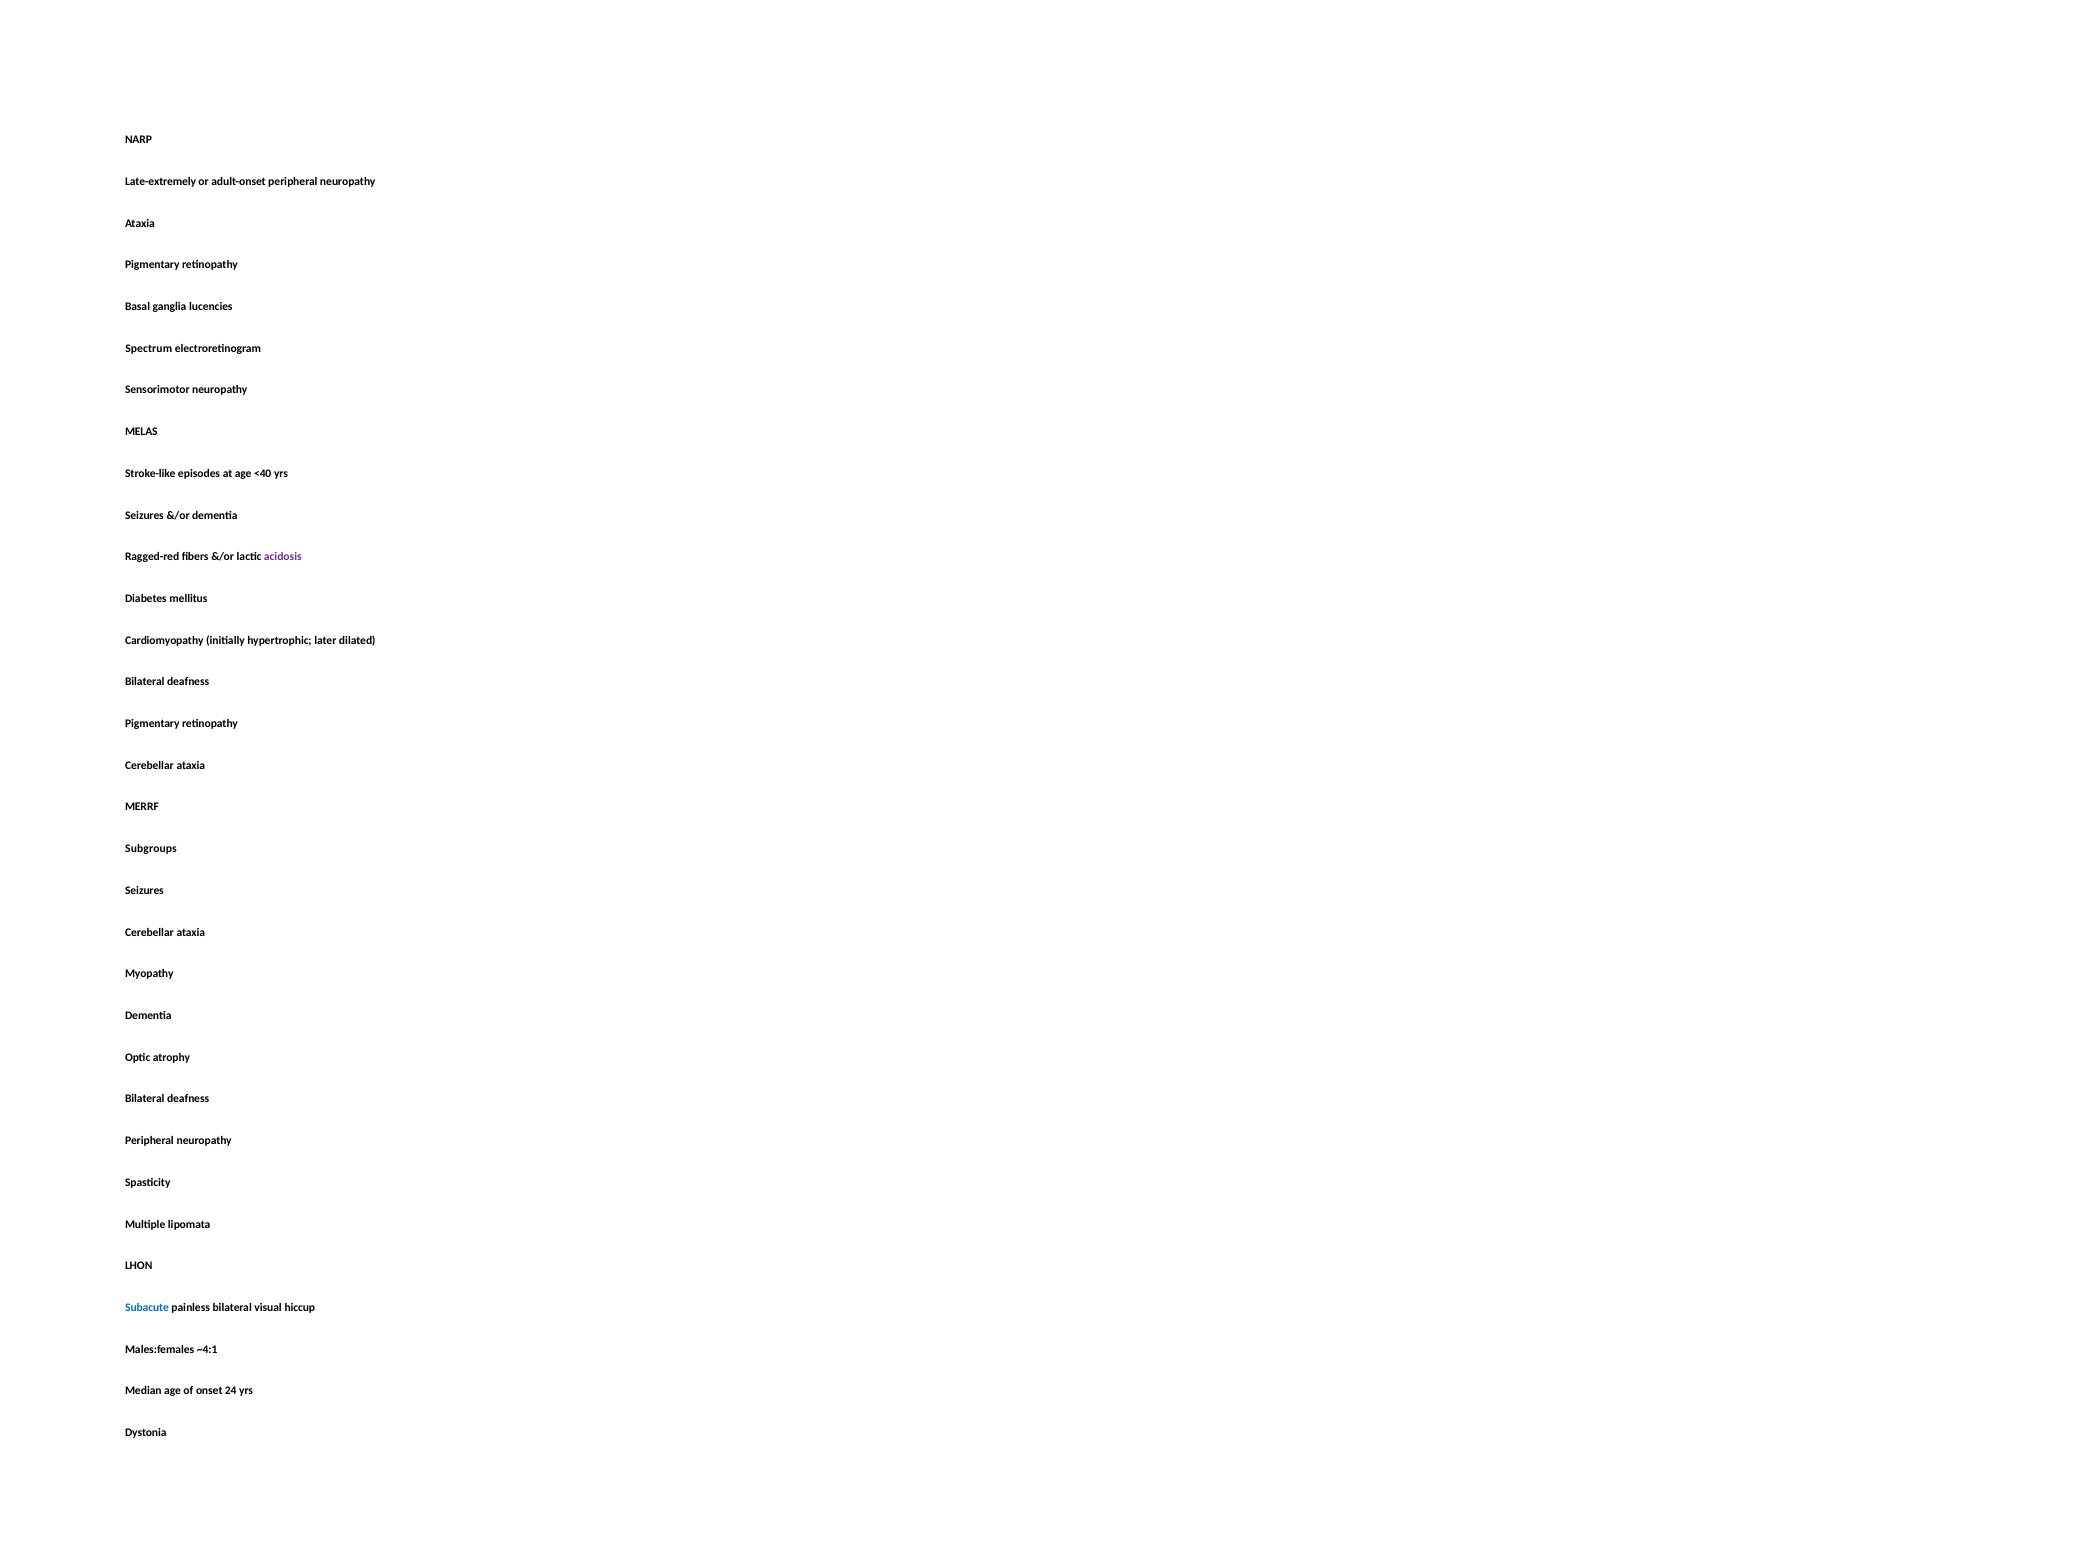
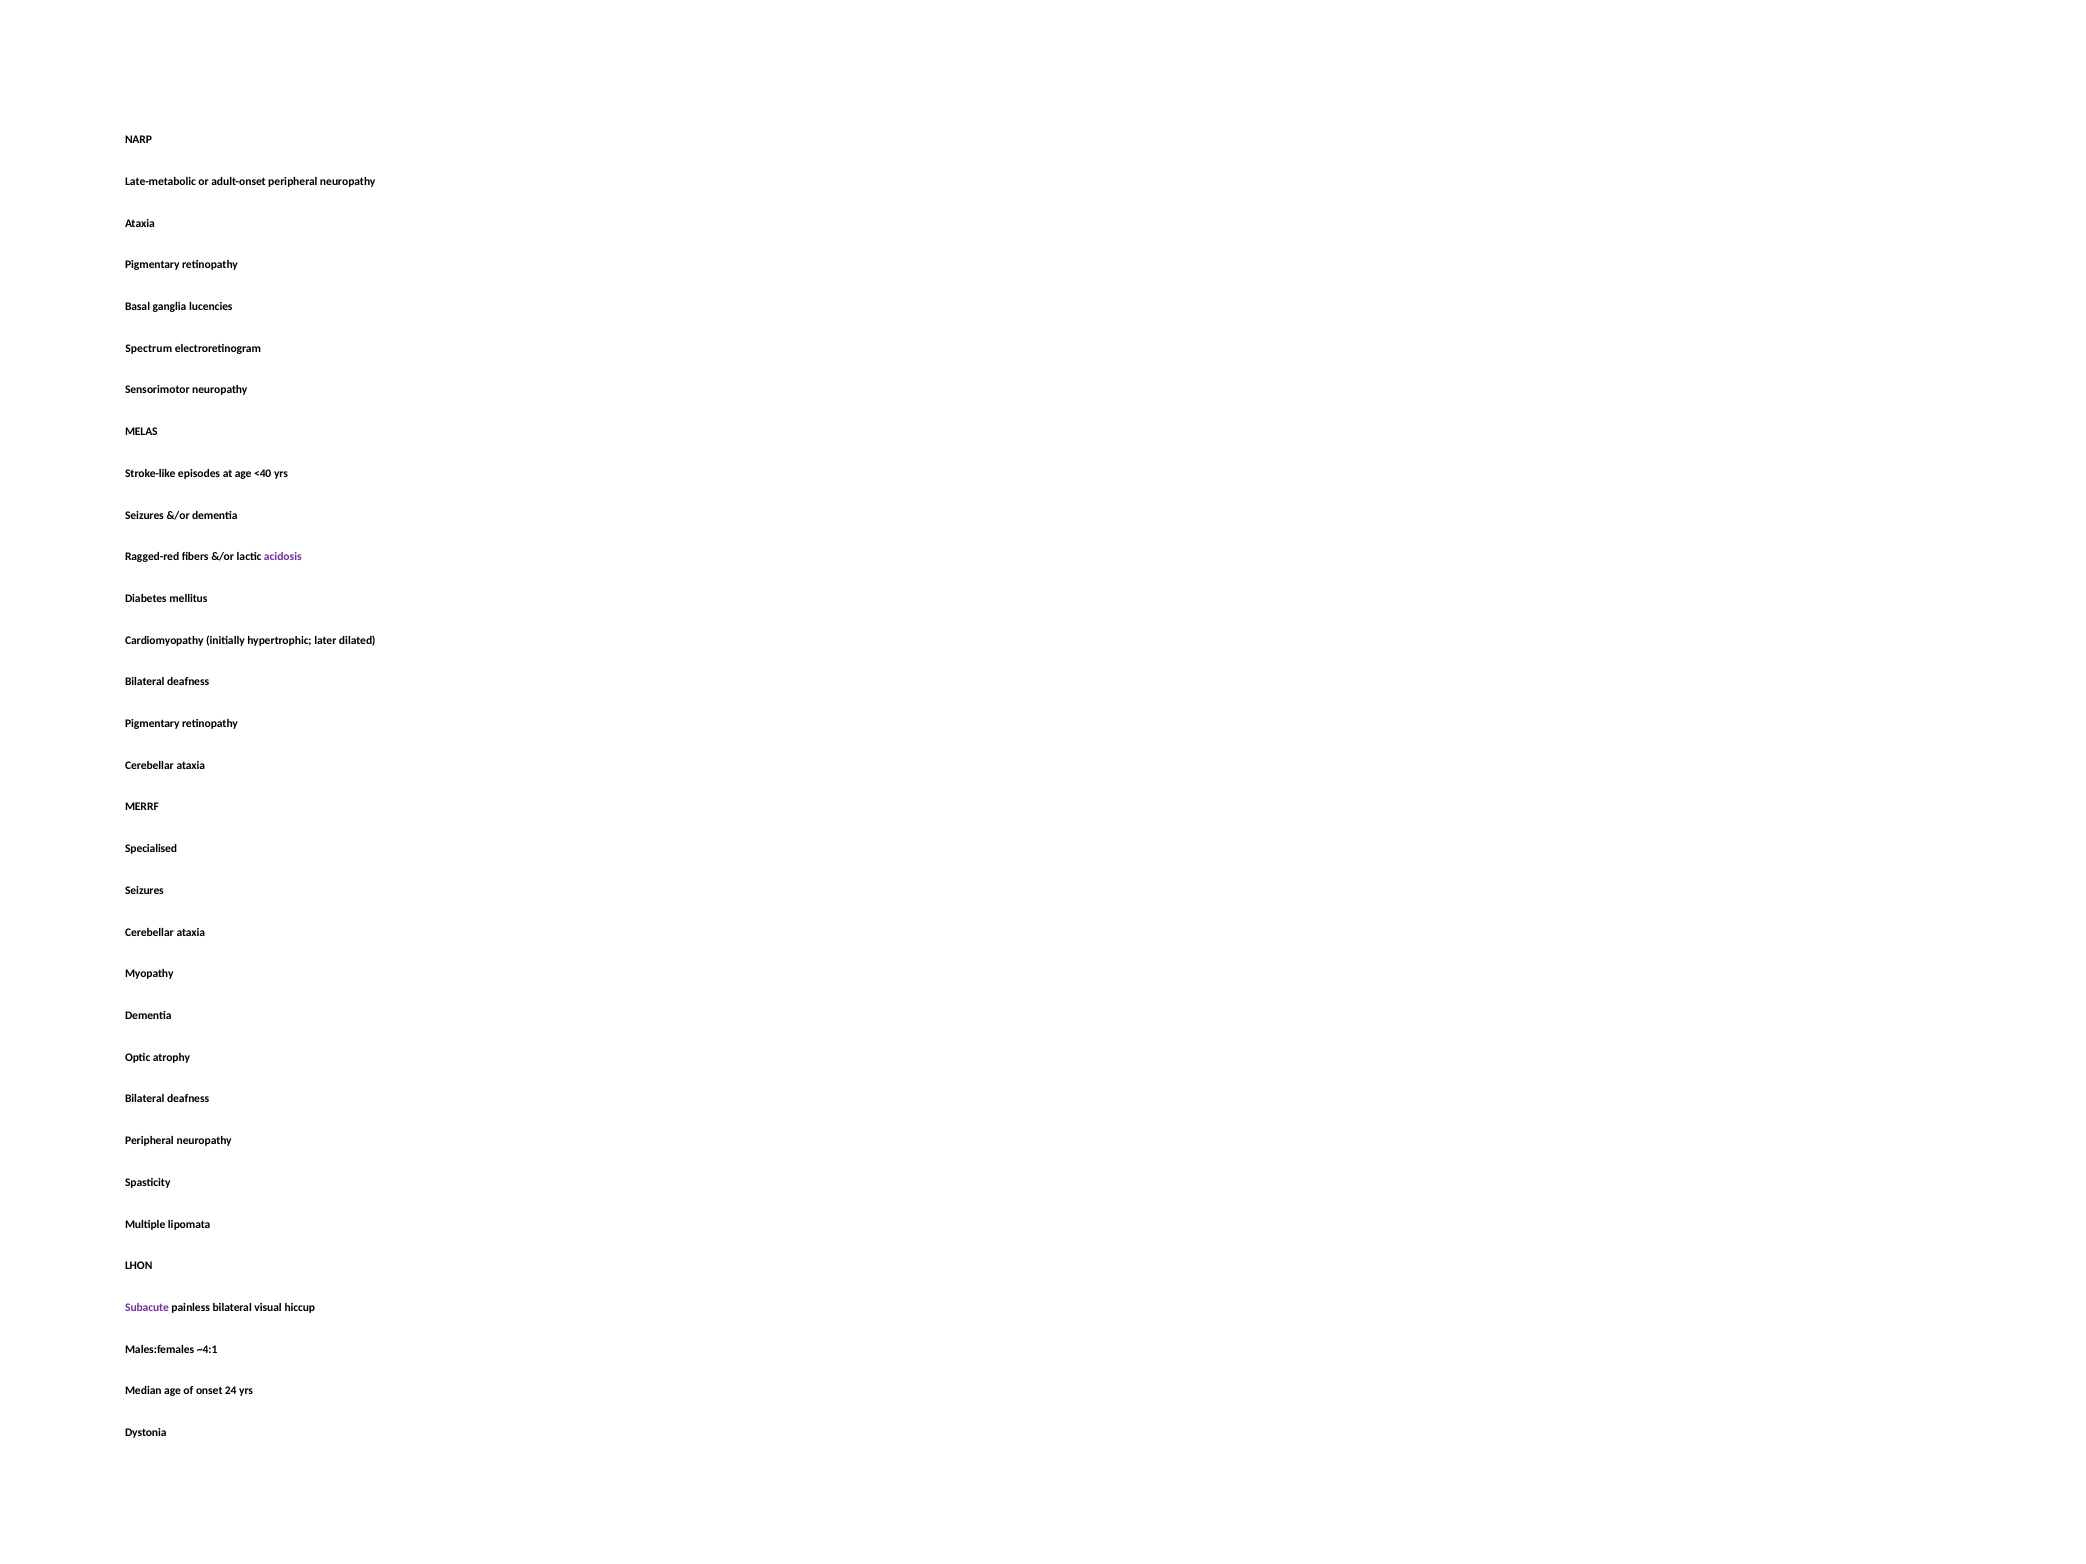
Late-extremely: Late-extremely -> Late-metabolic (161, 182)
Subgroups: Subgroups -> Specialised (151, 849)
Subacute colour: blue -> purple (147, 1308)
